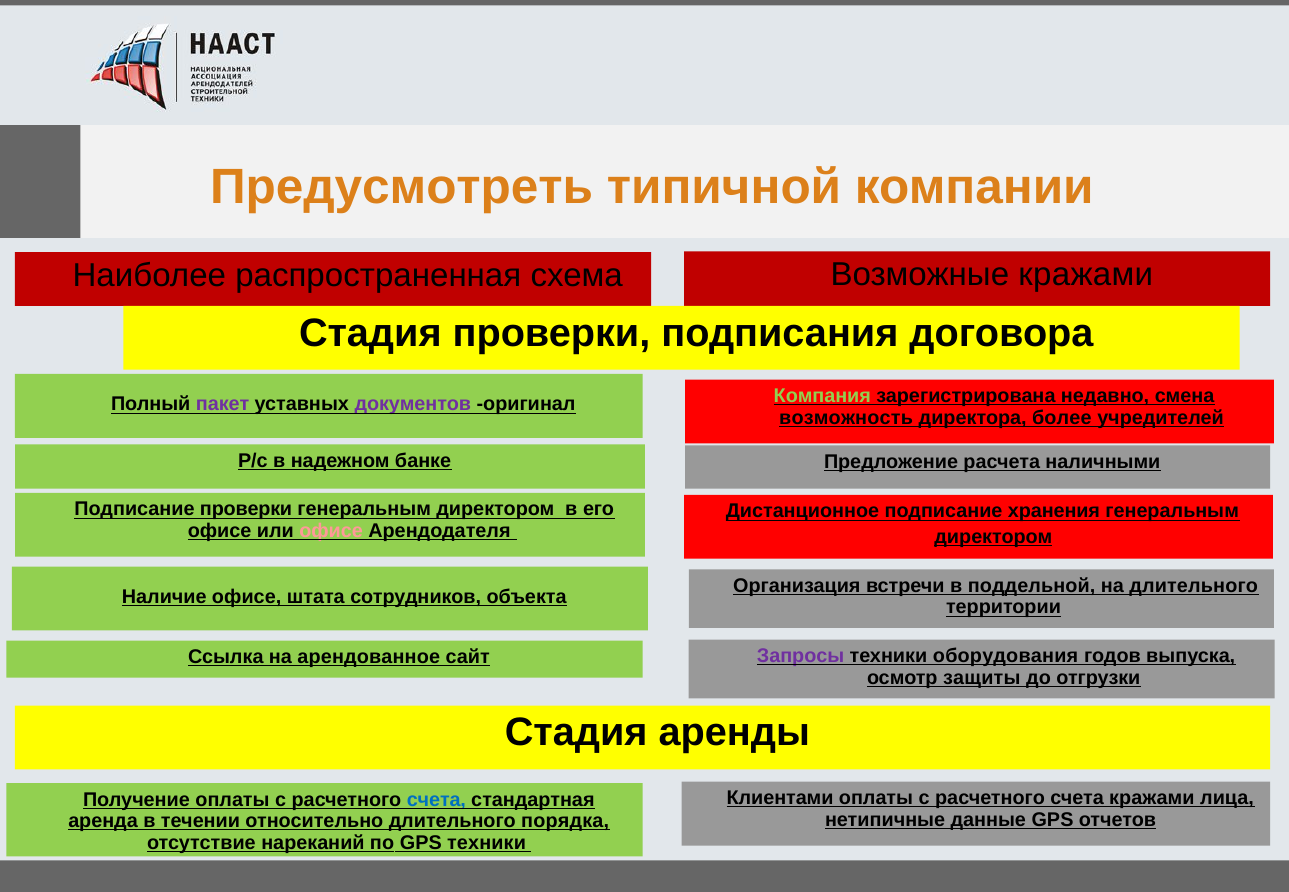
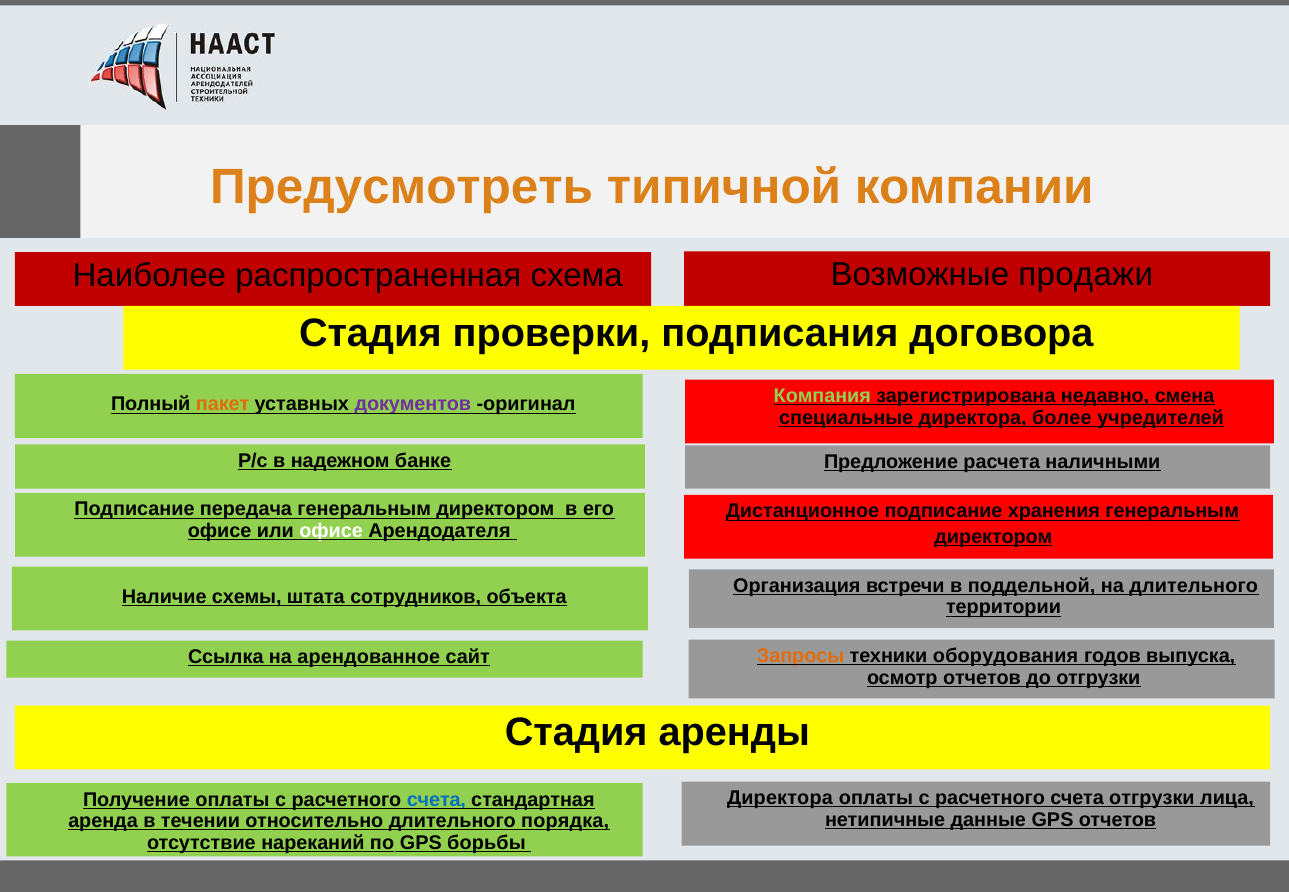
Возможные кражами: кражами -> продажи (1086, 275)
пакет colour: purple -> orange (223, 405)
возможность: возможность -> специальные (846, 418)
Подписание проверки: проверки -> передача (246, 510)
офисе colour: pink -> white (331, 531)
Наличие офисе: офисе -> схемы (247, 597)
Запросы colour: purple -> orange (801, 656)
осмотр защиты: защиты -> отчетов (982, 678)
Клиентами: Клиентами -> Директора (780, 799)
счета кражами: кражами -> отгрузки (1152, 799)
GPS техники: техники -> борьбы (486, 843)
